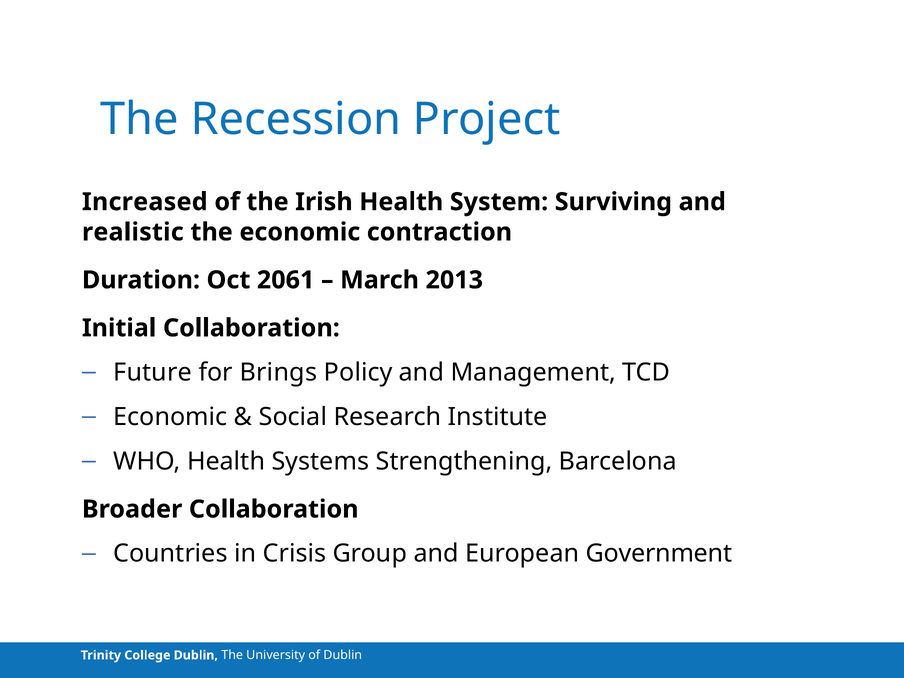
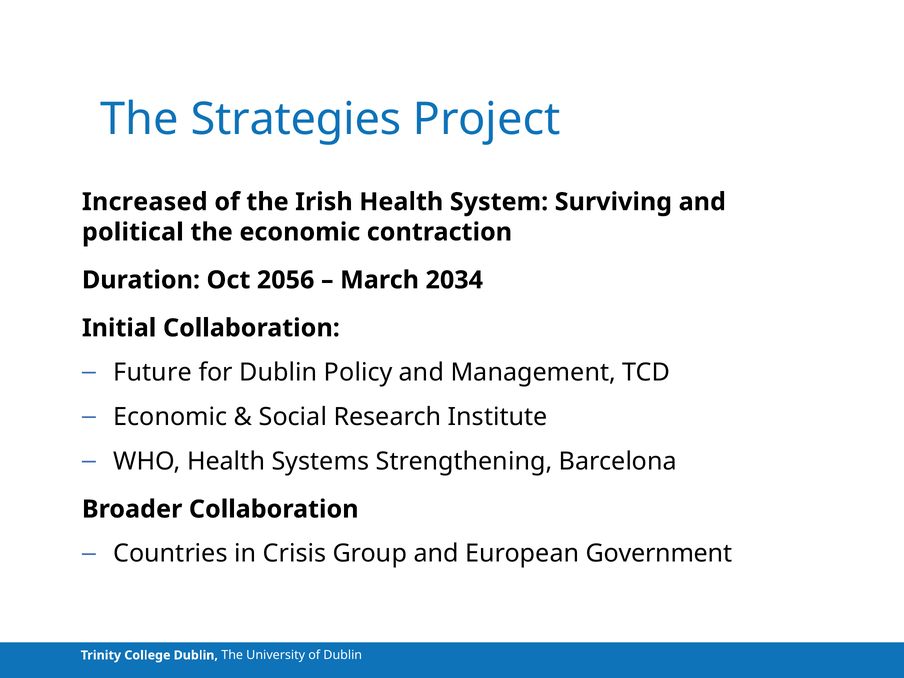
Recession: Recession -> Strategies (296, 119)
realistic: realistic -> political (133, 232)
2061: 2061 -> 2056 (286, 280)
2013: 2013 -> 2034 (454, 280)
for Brings: Brings -> Dublin (278, 372)
